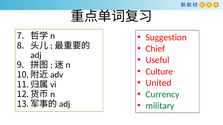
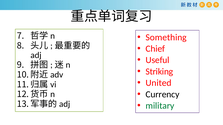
Suggestion: Suggestion -> Something (166, 37)
Culture: Culture -> Striking (159, 72)
Currency colour: green -> black (163, 95)
